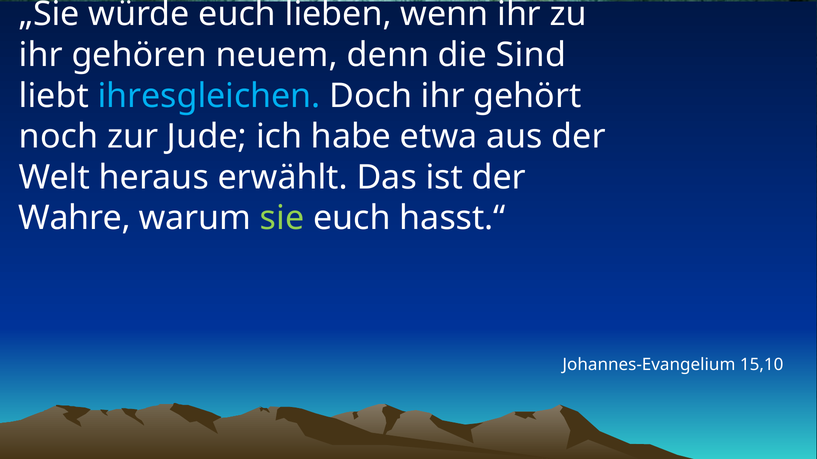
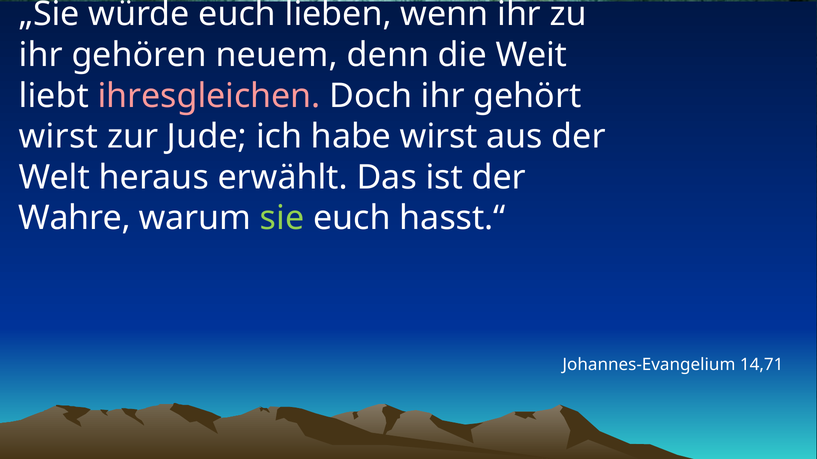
Sind: Sind -> Weit (531, 55)
ihresgleichen colour: light blue -> pink (209, 96)
noch: noch -> wirst (59, 137)
habe etwa: etwa -> wirst (439, 137)
15,10: 15,10 -> 14,71 (762, 365)
